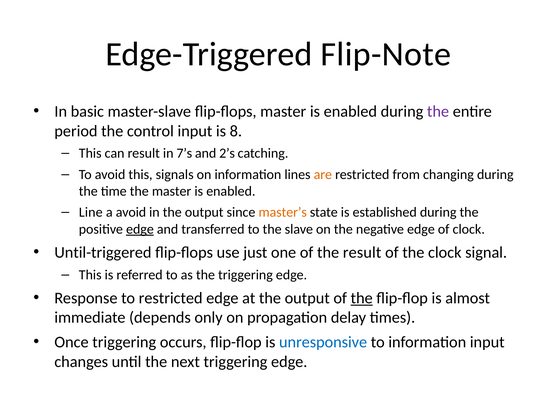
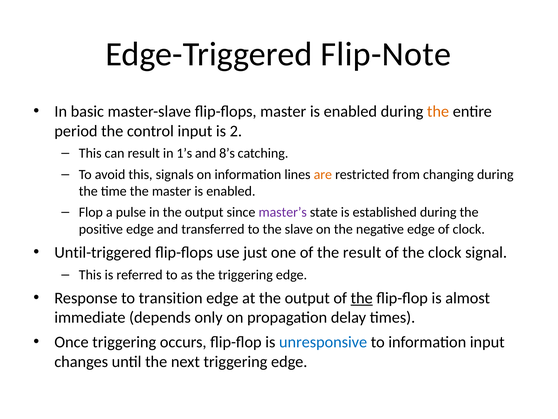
the colour: purple -> orange (438, 111)
8: 8 -> 2 (236, 131)
7’s: 7’s -> 1’s (184, 153)
2’s: 2’s -> 8’s (227, 153)
Line: Line -> Flop (91, 212)
a avoid: avoid -> pulse (131, 212)
master’s colour: orange -> purple (283, 212)
edge underline: present -> none (140, 229)
to restricted: restricted -> transition (171, 298)
